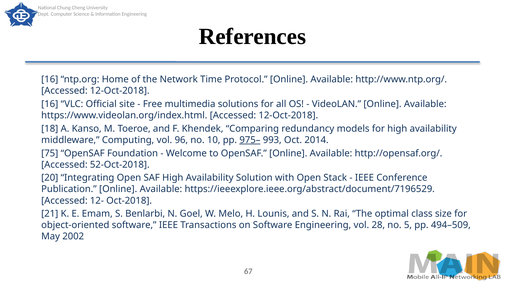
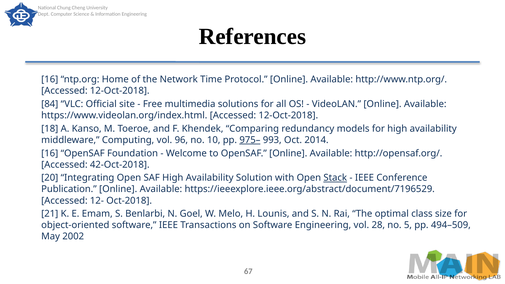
16: 16 -> 84 (50, 104)
75: 75 -> 16 (50, 153)
52-Oct-2018: 52-Oct-2018 -> 42-Oct-2018 (120, 165)
Stack underline: none -> present (335, 178)
